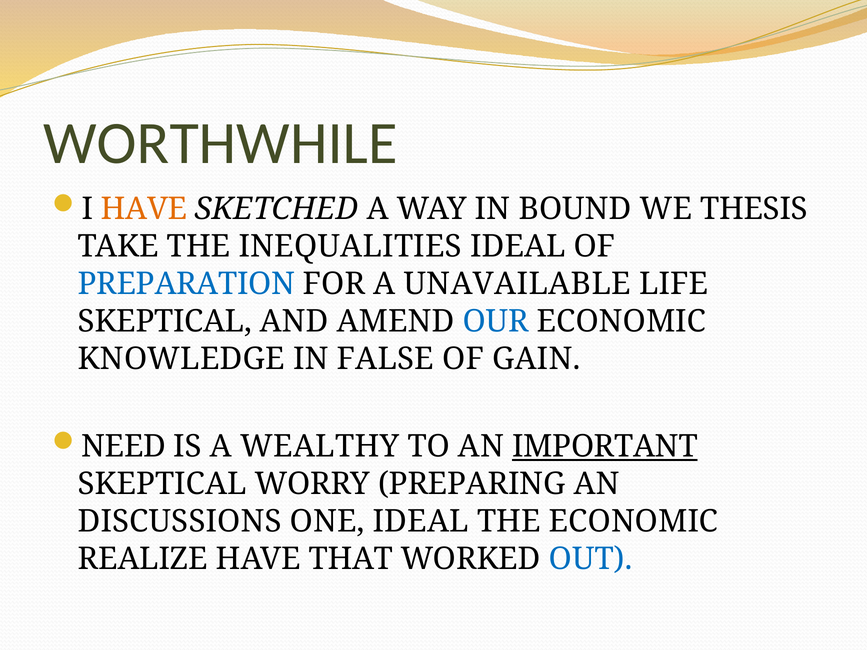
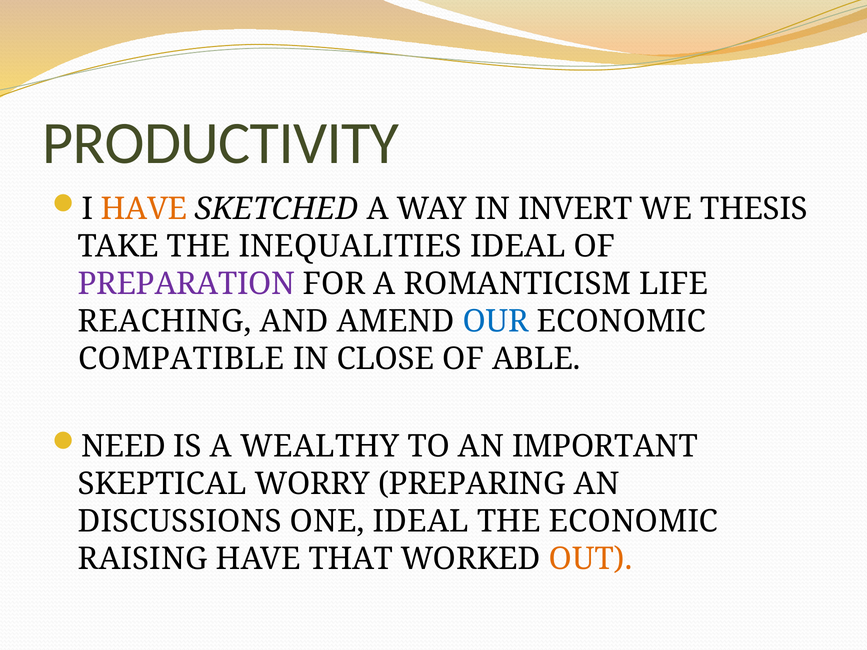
WORTHWHILE: WORTHWHILE -> PRODUCTIVITY (221, 143)
BOUND: BOUND -> INVERT (575, 209)
PREPARATION colour: blue -> purple (187, 284)
UNAVAILABLE: UNAVAILABLE -> ROMANTICISM (517, 284)
SKEPTICAL: SKEPTICAL -> REACHING (165, 321)
KNOWLEDGE: KNOWLEDGE -> COMPATIBLE (181, 359)
FALSE: FALSE -> CLOSE (386, 359)
GAIN: GAIN -> ABLE (536, 359)
IMPORTANT underline: present -> none (605, 447)
REALIZE: REALIZE -> RAISING (143, 559)
OUT colour: blue -> orange (591, 559)
